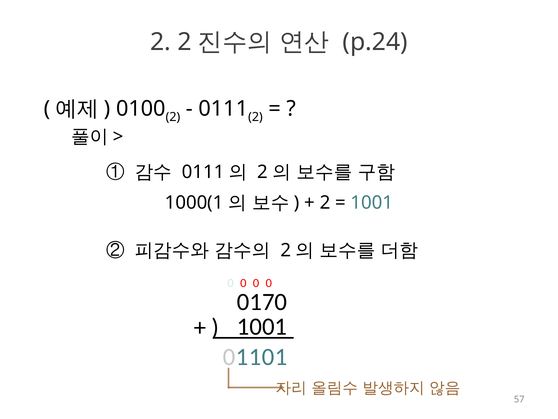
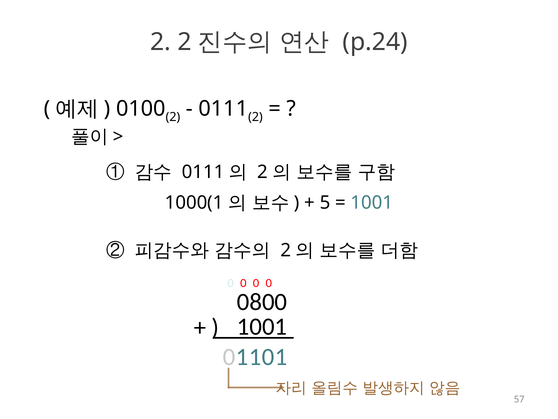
2: 2 -> 5 (325, 203)
0170: 0170 -> 0800 (262, 302)
